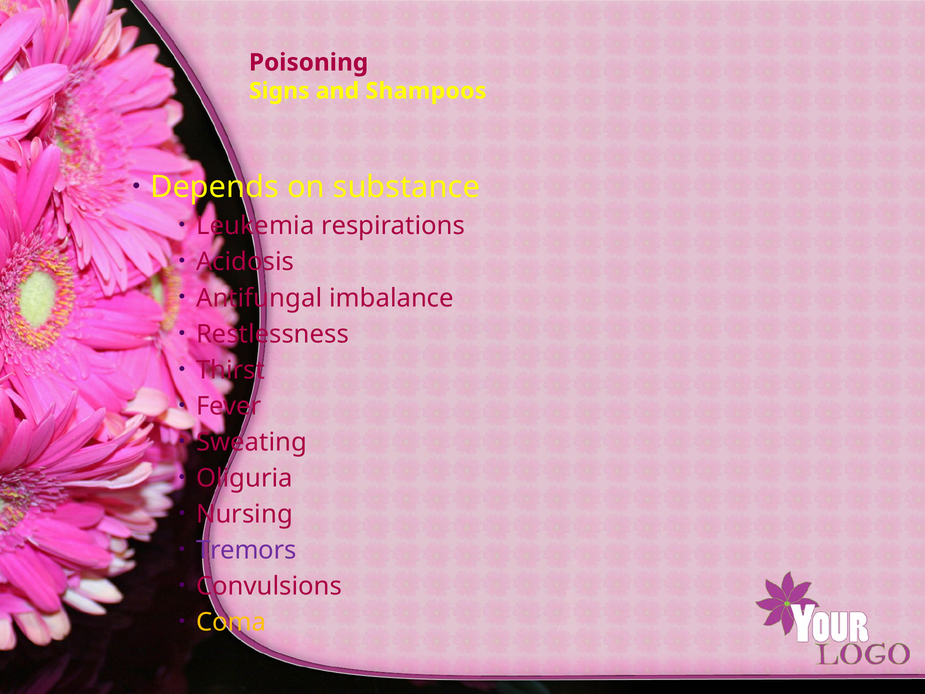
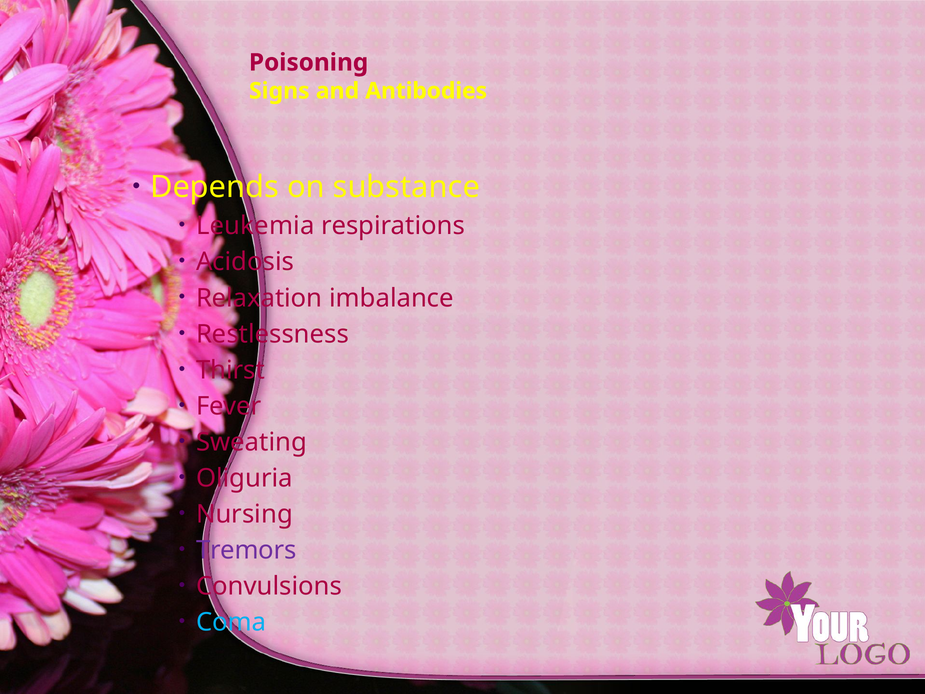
Shampoos: Shampoos -> Antibodies (426, 91)
Antifungal: Antifungal -> Relaxation (259, 298)
Coma colour: yellow -> light blue (231, 622)
